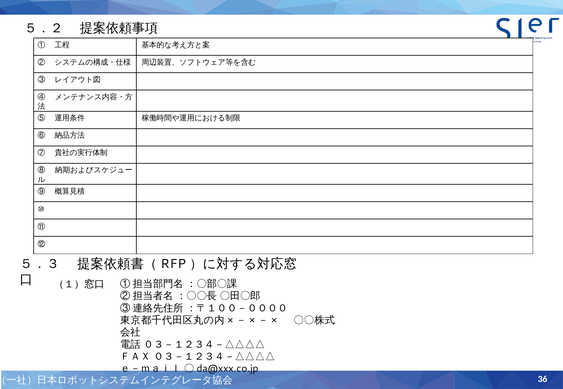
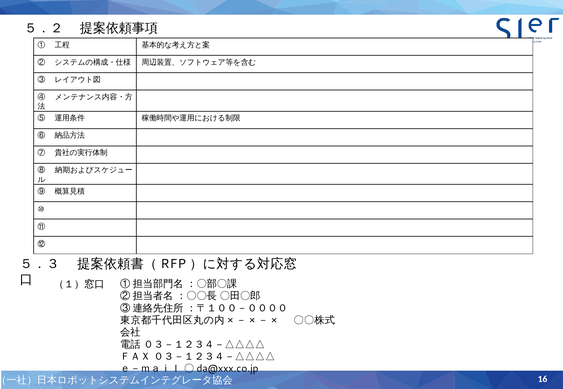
36: 36 -> 16 (543, 380)
